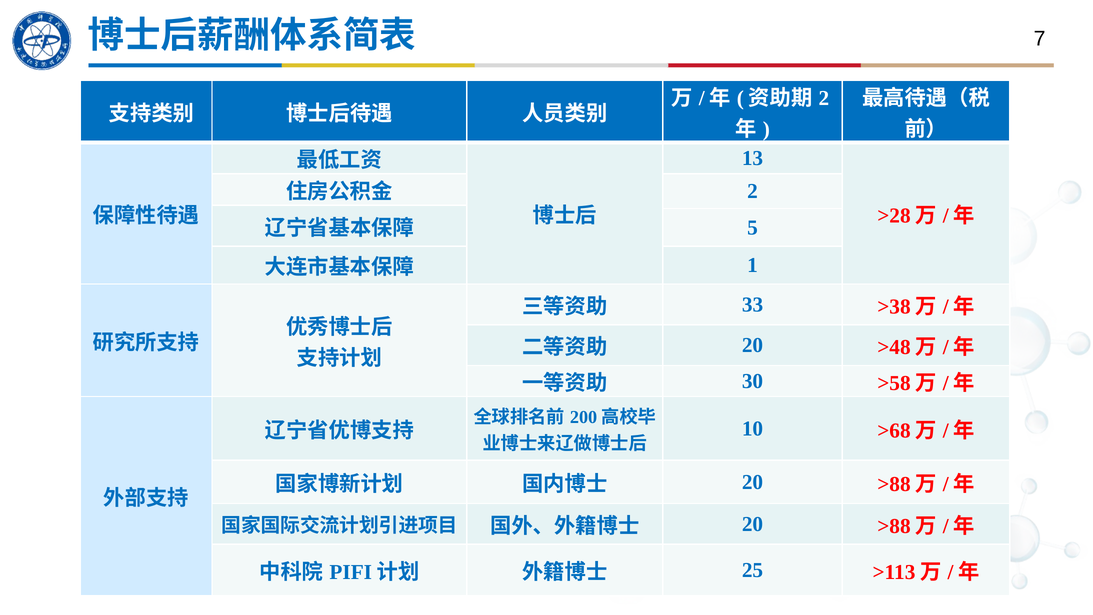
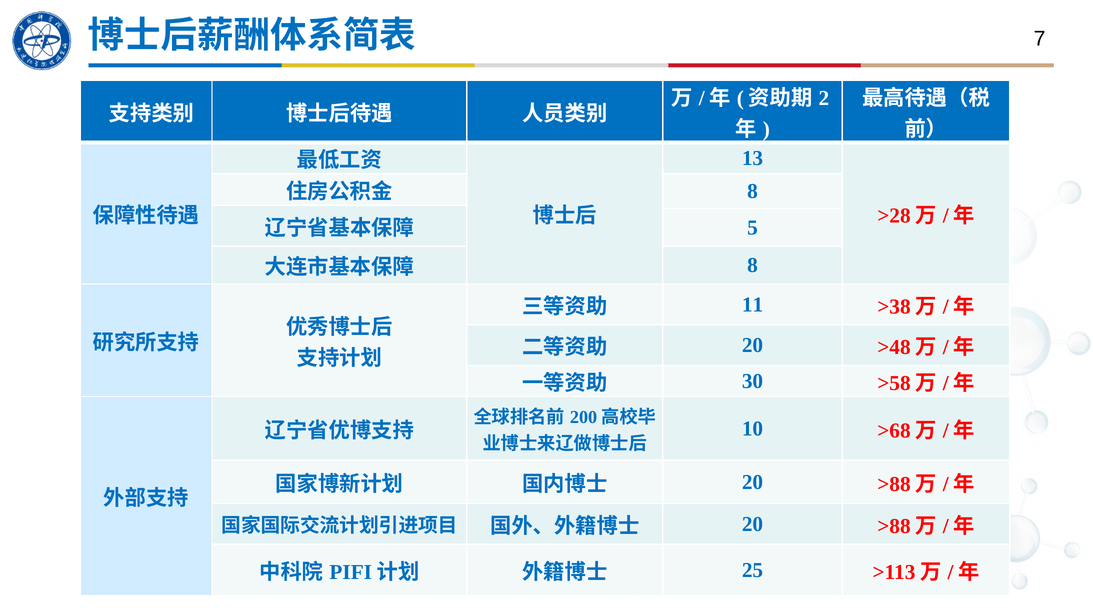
2: 2 -> 8 (753, 191)
1: 1 -> 8 (753, 265)
33: 33 -> 11 (753, 304)
